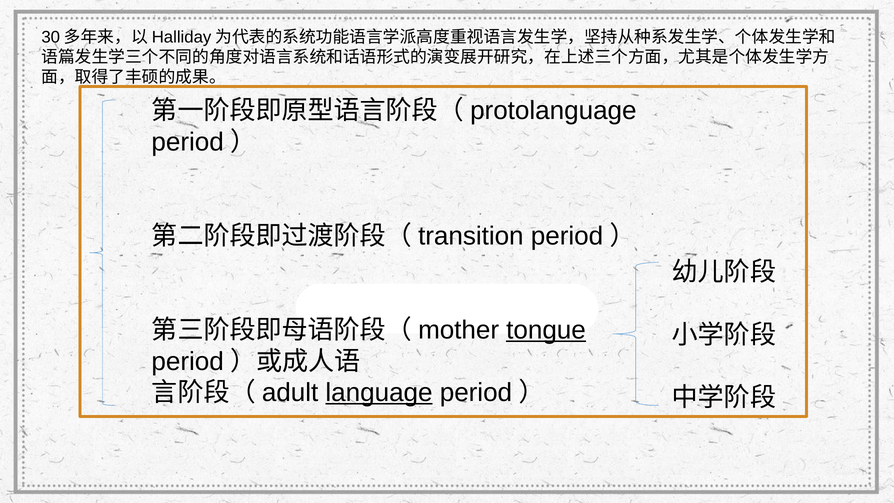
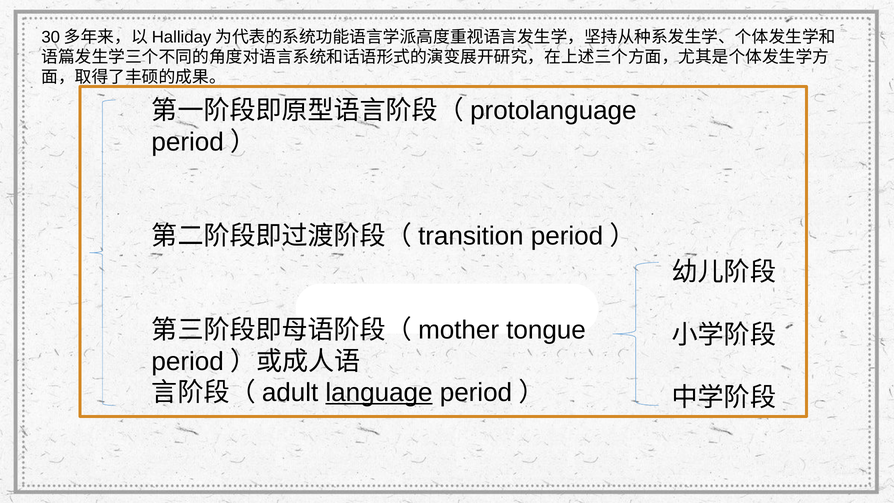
tongue underline: present -> none (546, 330)
